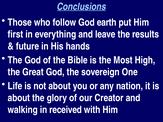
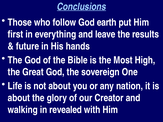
received: received -> revealed (66, 110)
